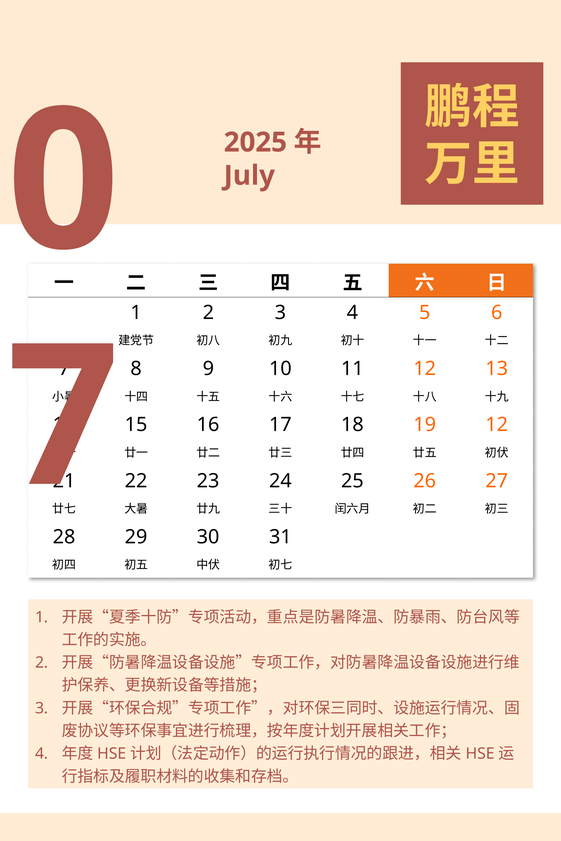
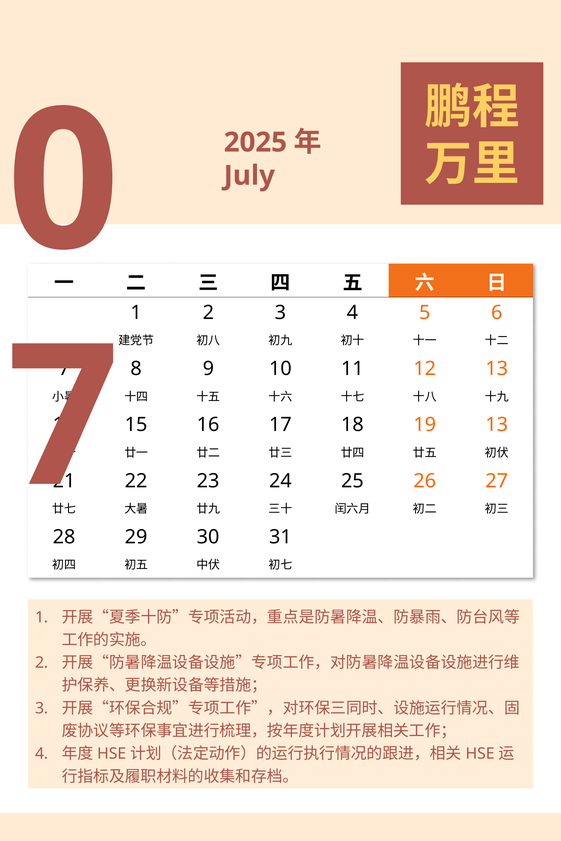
19 12: 12 -> 13 (497, 425)
